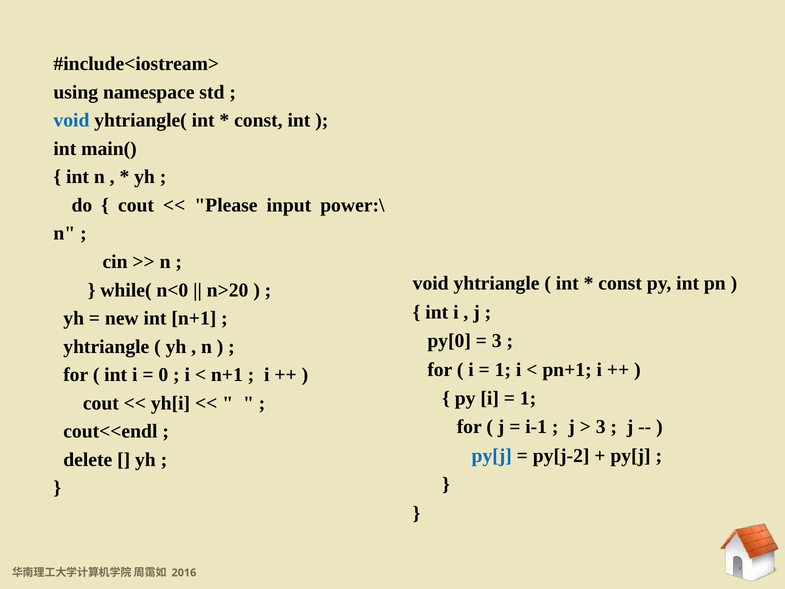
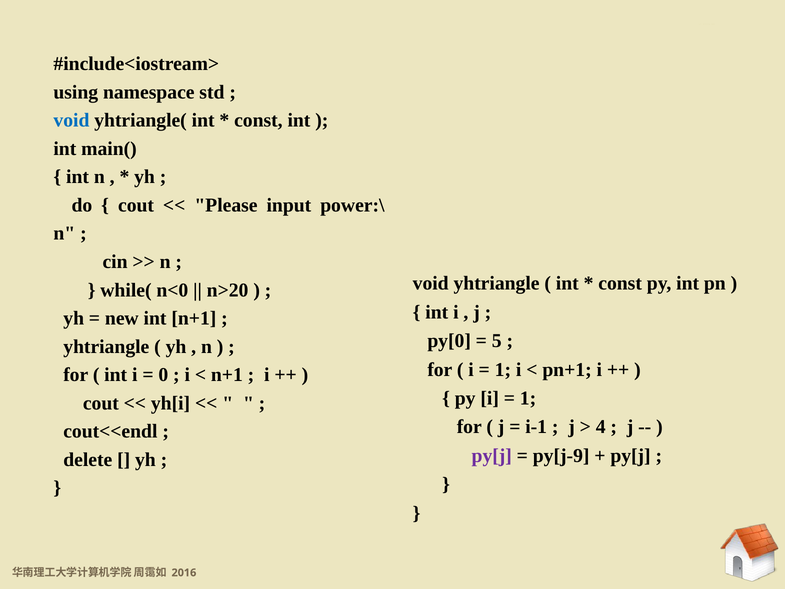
3: 3 -> 5 (497, 341)
3: 3 -> 4 (601, 427)
py[j colour: blue -> purple (492, 455)
py[j-2: py[j-2 -> py[j-9 (561, 455)
